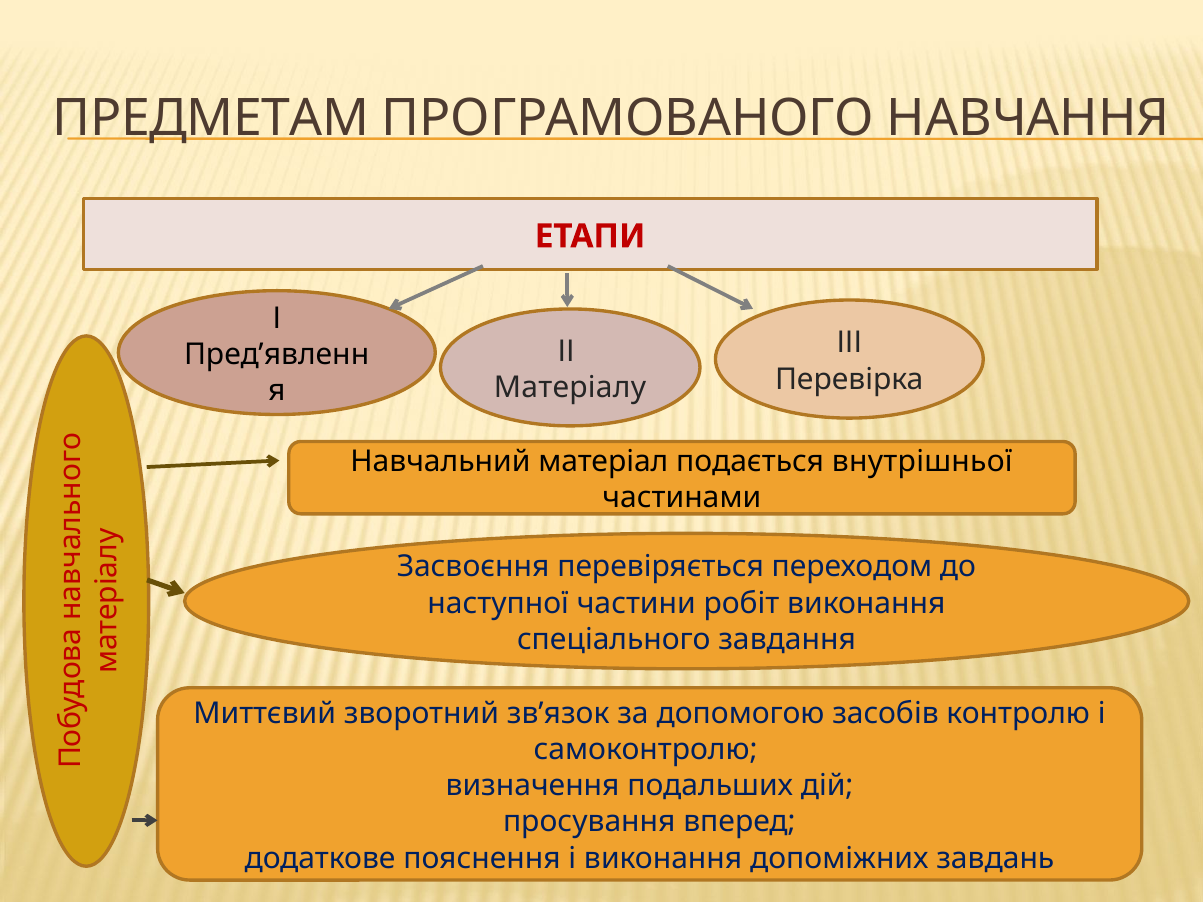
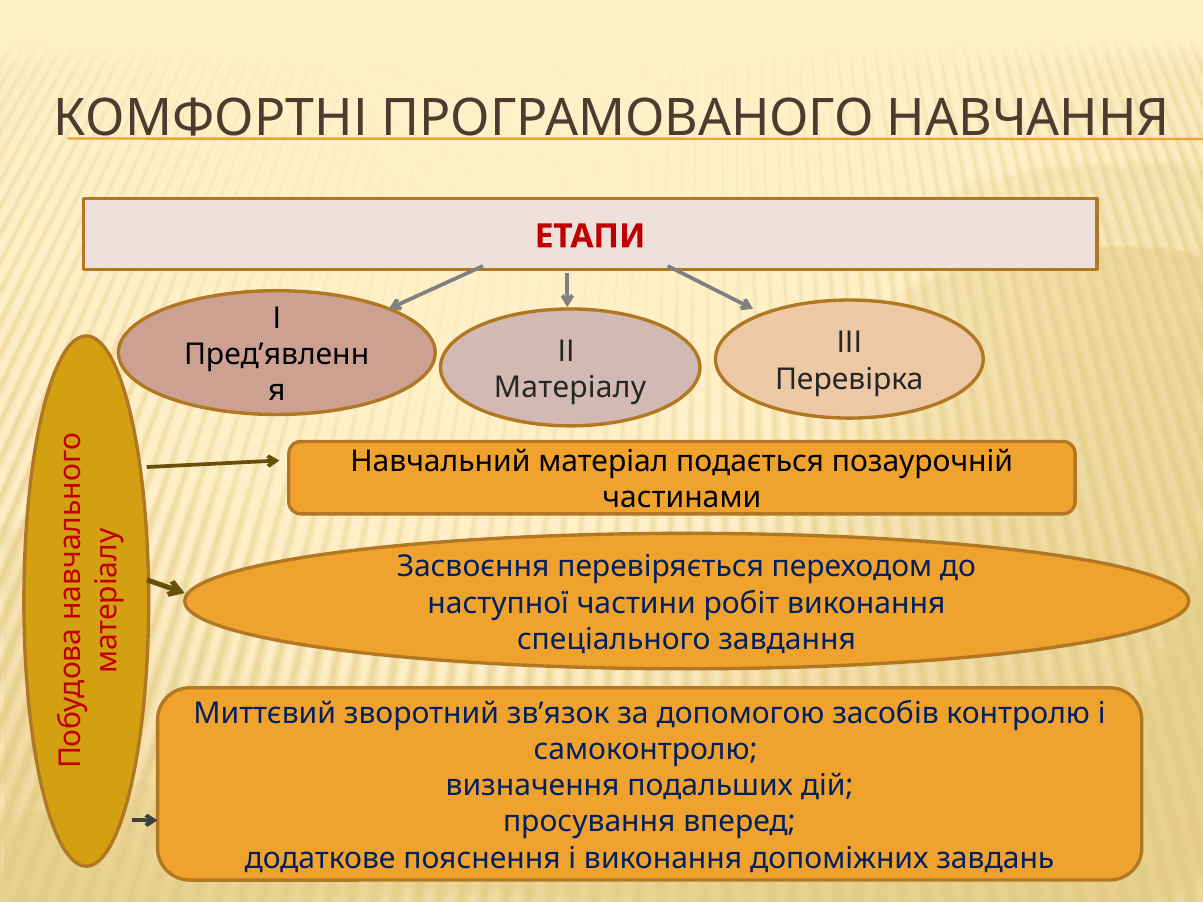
ПРЕДМЕТАМ: ПРЕДМЕТАМ -> КОМФОРТНІ (211, 119)
внутрішньої: внутрішньої -> позаурочній (922, 462)
